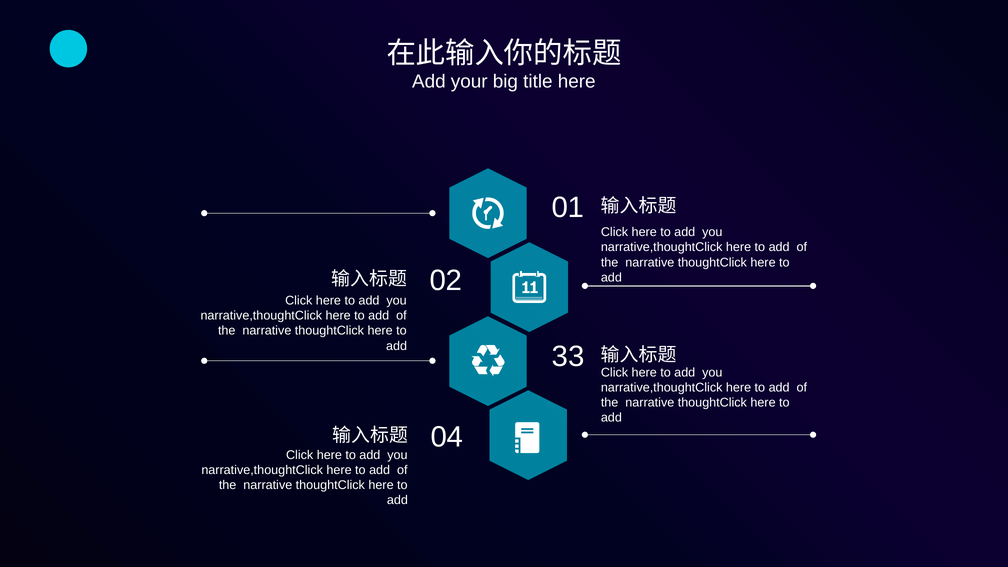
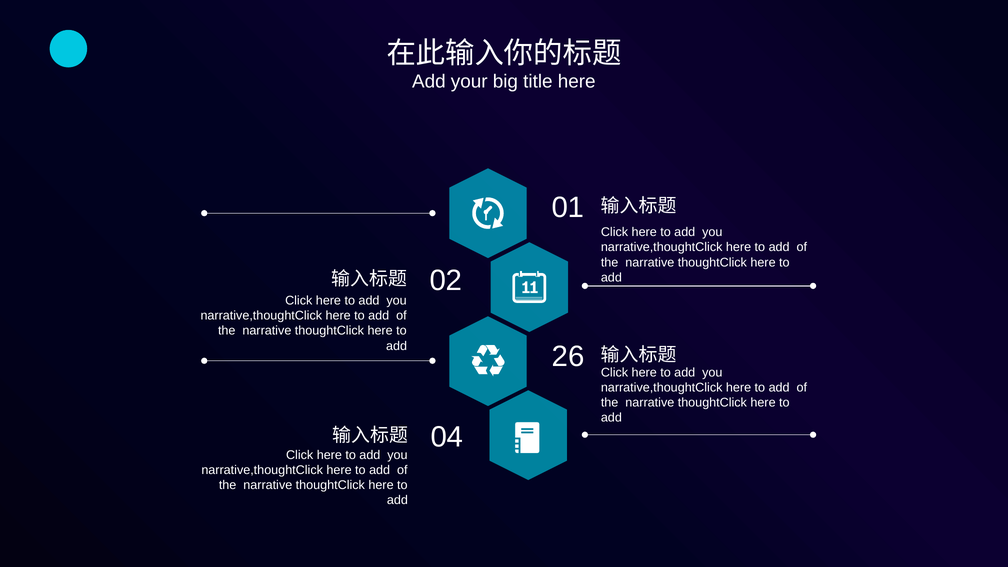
33: 33 -> 26 (568, 357)
